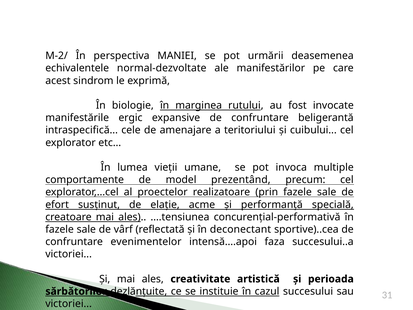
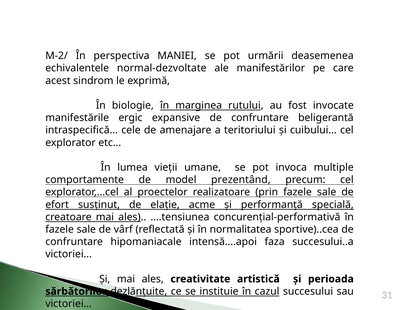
deconectant: deconectant -> normalitatea (241, 229)
evenimentelor: evenimentelor -> hipomaniacale (146, 242)
